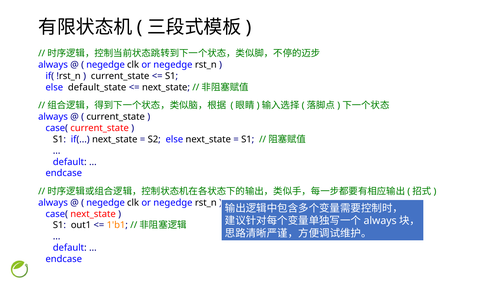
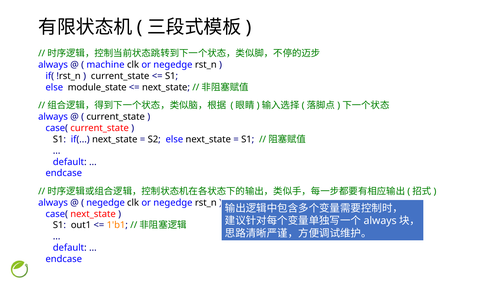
negedge: negedge -> machine (105, 65)
default_state: default_state -> module_state (97, 87)
